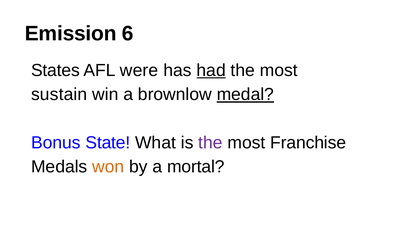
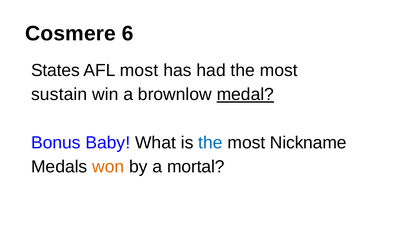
Emission: Emission -> Cosmere (71, 33)
AFL were: were -> most (139, 70)
had underline: present -> none (211, 70)
State: State -> Baby (108, 143)
the colour: purple -> blue (210, 143)
Franchise: Franchise -> Nickname (308, 143)
